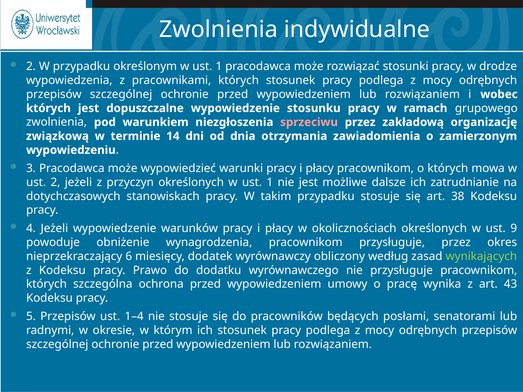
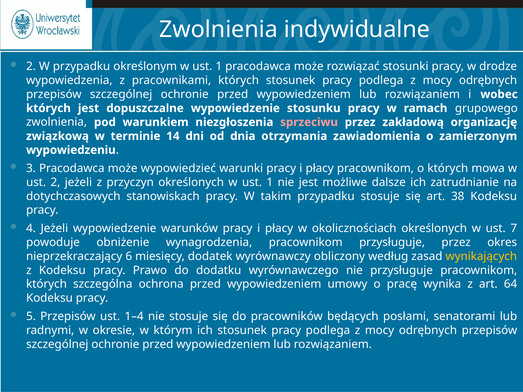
9: 9 -> 7 (514, 229)
wynikających colour: light green -> yellow (481, 256)
43: 43 -> 64 (511, 284)
